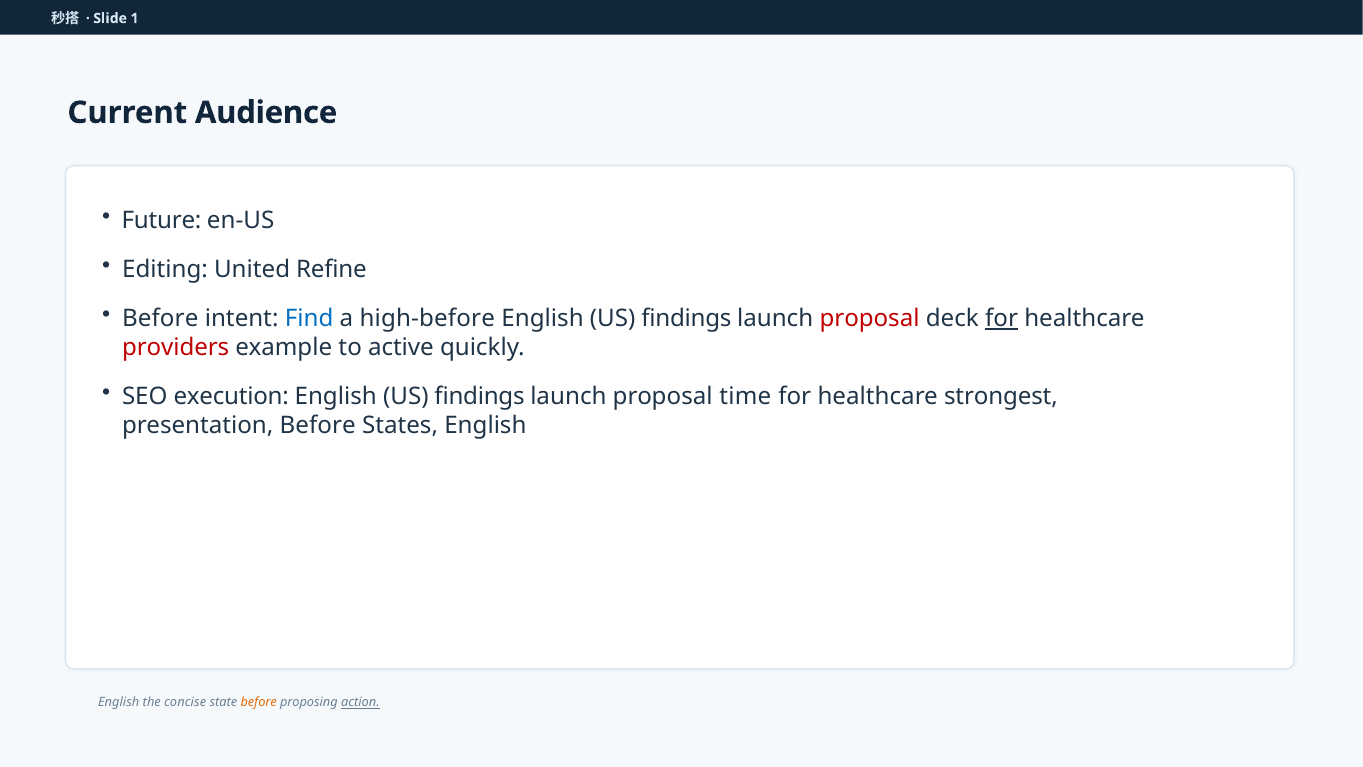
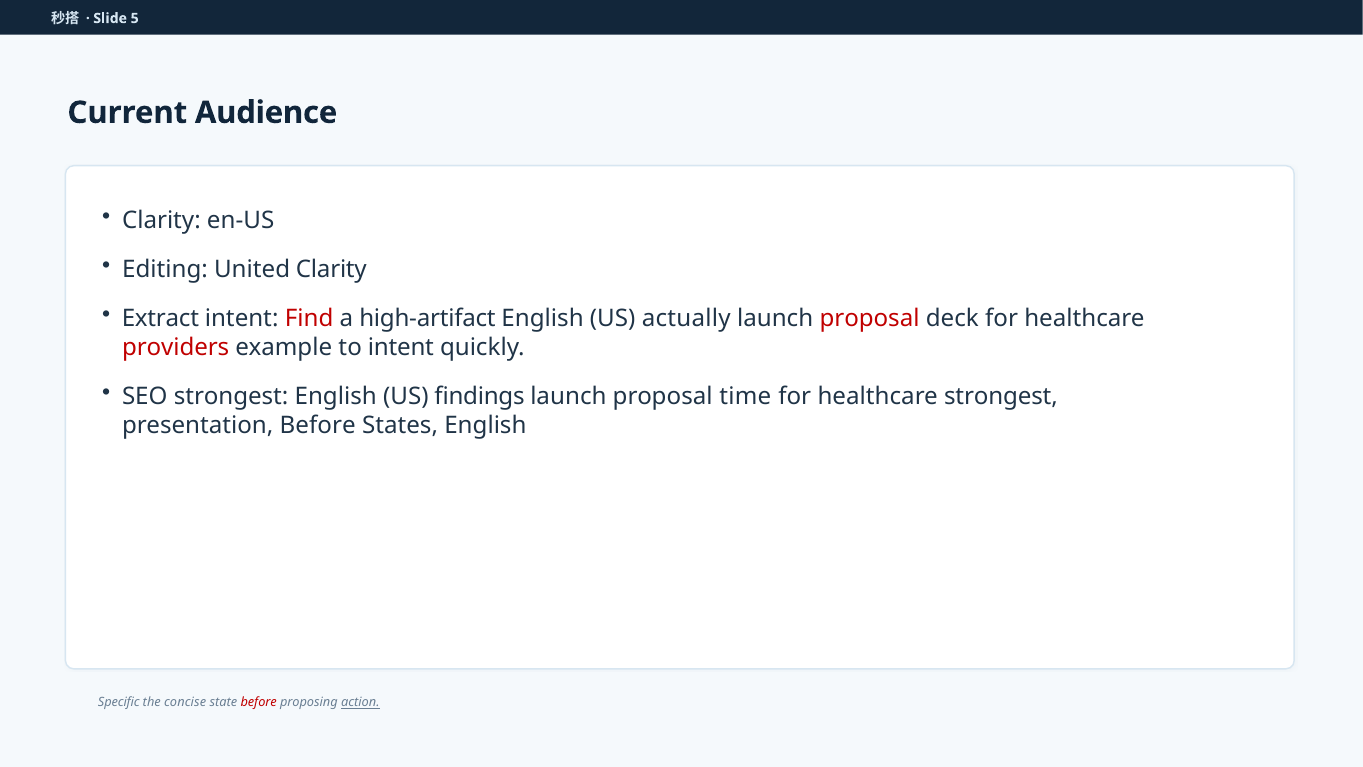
1: 1 -> 5 (135, 18)
Future: Future -> Clarity (161, 221)
United Refine: Refine -> Clarity (331, 269)
Before: Before -> Extract (160, 318)
Find colour: blue -> red (309, 318)
high-before: high-before -> high-artifact (427, 318)
findings: findings -> actually (686, 318)
for underline: present -> none (1002, 318)
to active: active -> intent (401, 347)
SEO execution: execution -> strongest (231, 396)
English: English -> Specific (119, 702)
before colour: orange -> red (259, 702)
